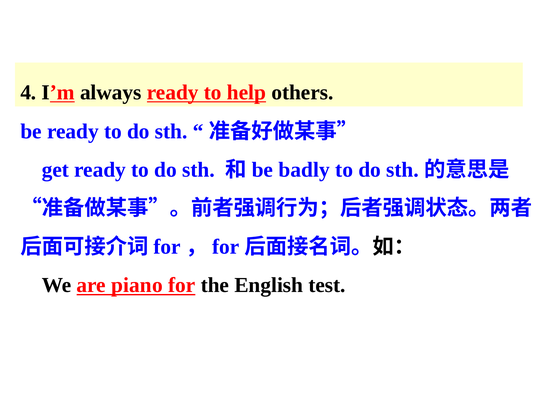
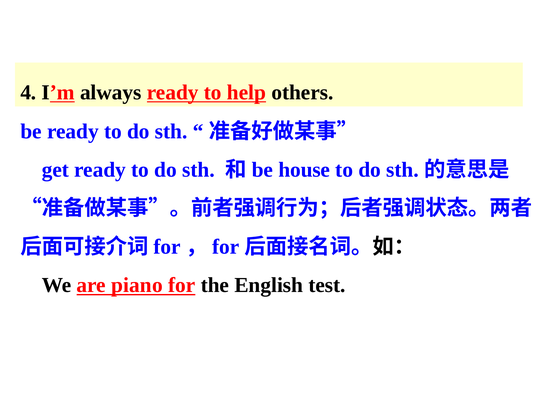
badly: badly -> house (304, 170)
